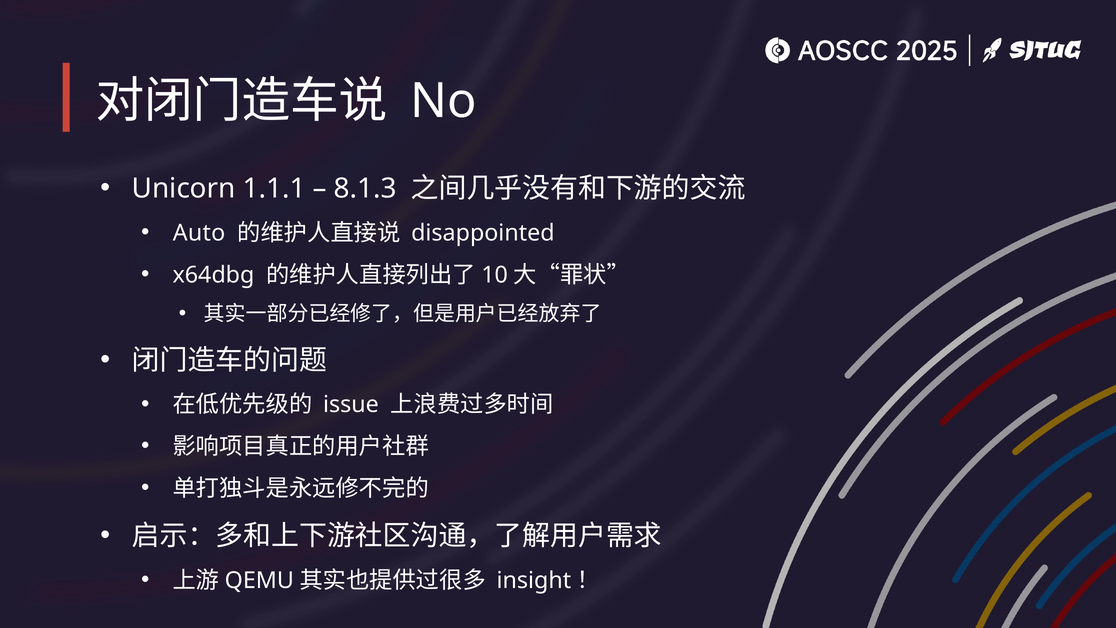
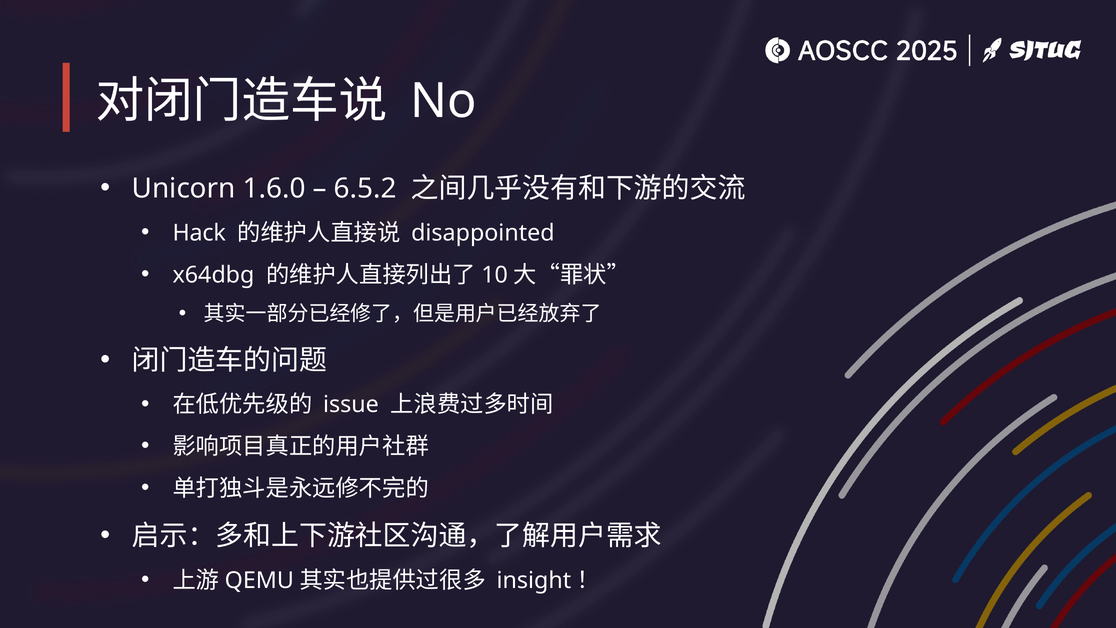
1.1.1: 1.1.1 -> 1.6.0 (274, 189)
8.1.3: 8.1.3 -> 6.5.2 (365, 189)
Auto: Auto -> Hack (199, 233)
